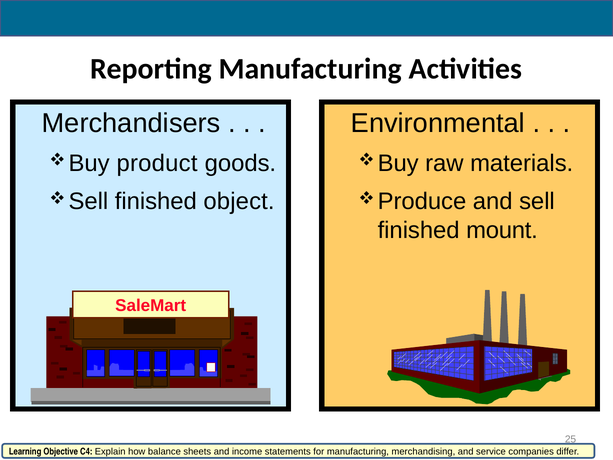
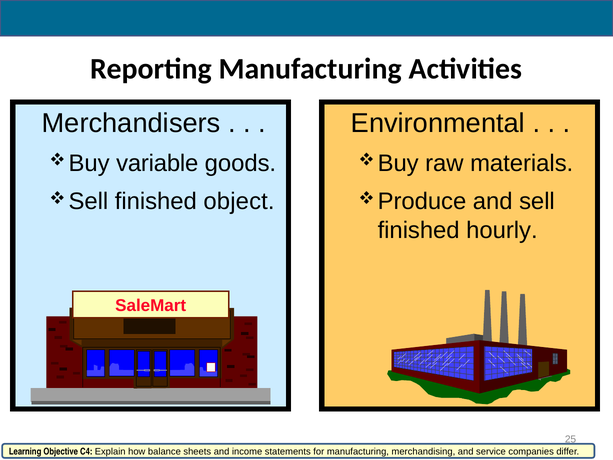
product: product -> variable (157, 163)
mount: mount -> hourly (502, 230)
